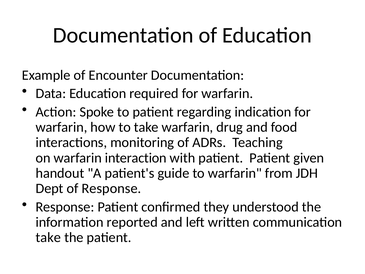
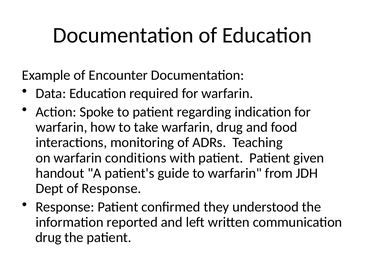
interaction: interaction -> conditions (136, 158)
take: take -> drug (48, 237)
